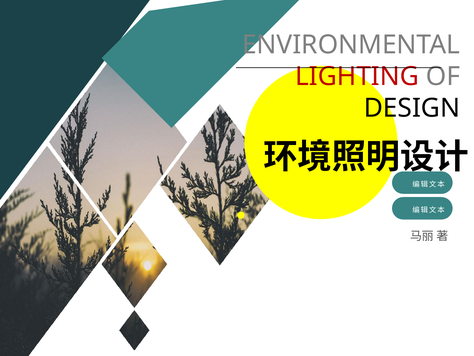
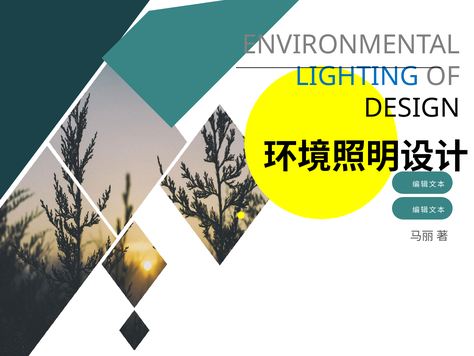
LIGHTING colour: red -> blue (357, 76)
